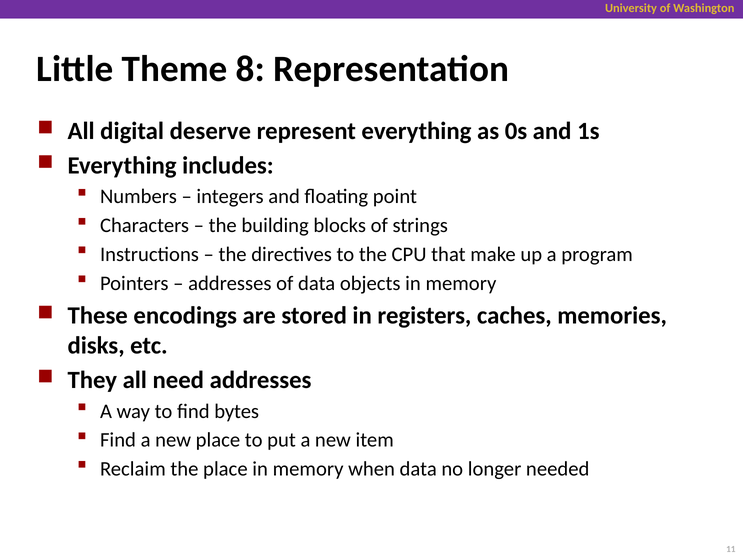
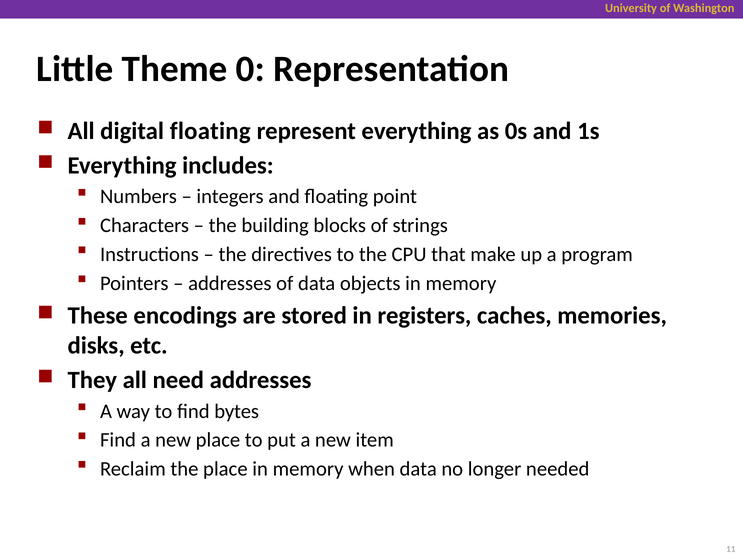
8: 8 -> 0 (250, 69)
digital deserve: deserve -> floating (210, 131)
